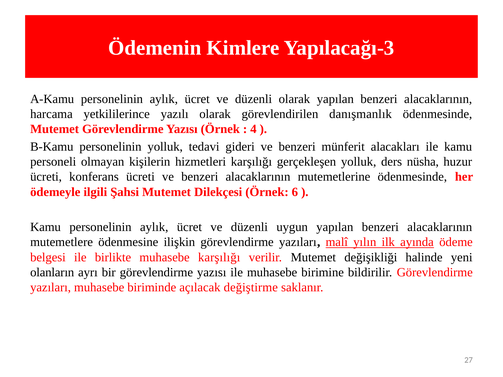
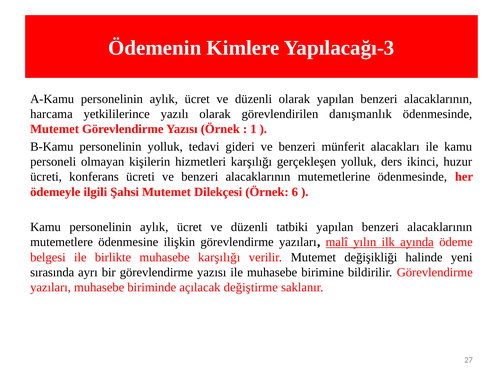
4: 4 -> 1 (253, 129)
nüsha: nüsha -> ikinci (423, 162)
uygun: uygun -> tatbiki (292, 227)
olanların: olanların -> sırasında (52, 273)
